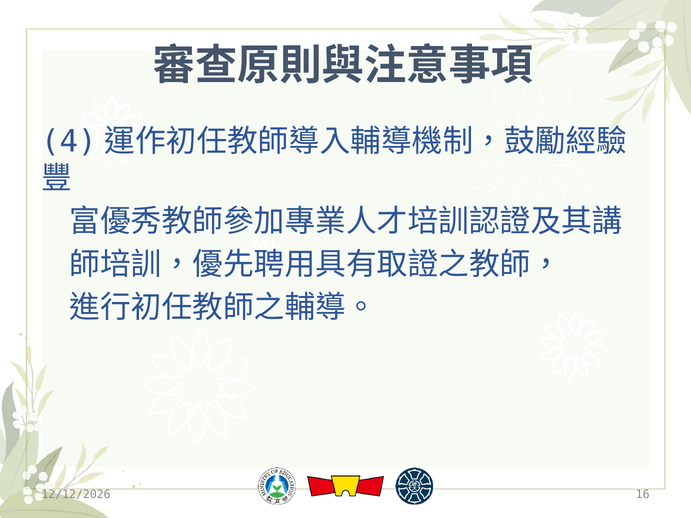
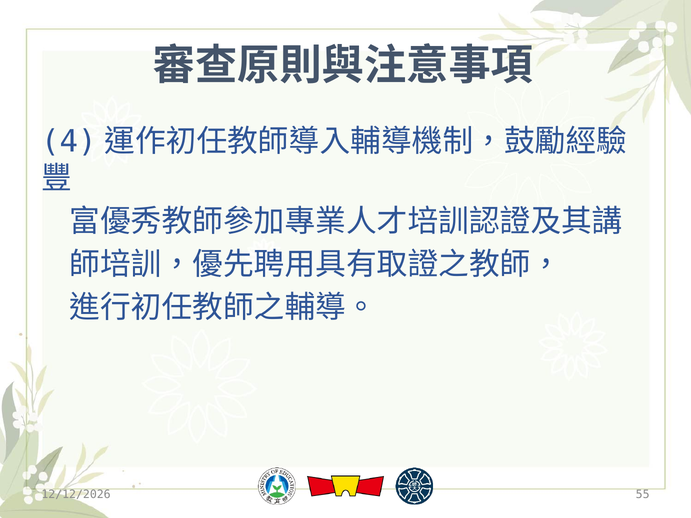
16: 16 -> 55 (643, 495)
